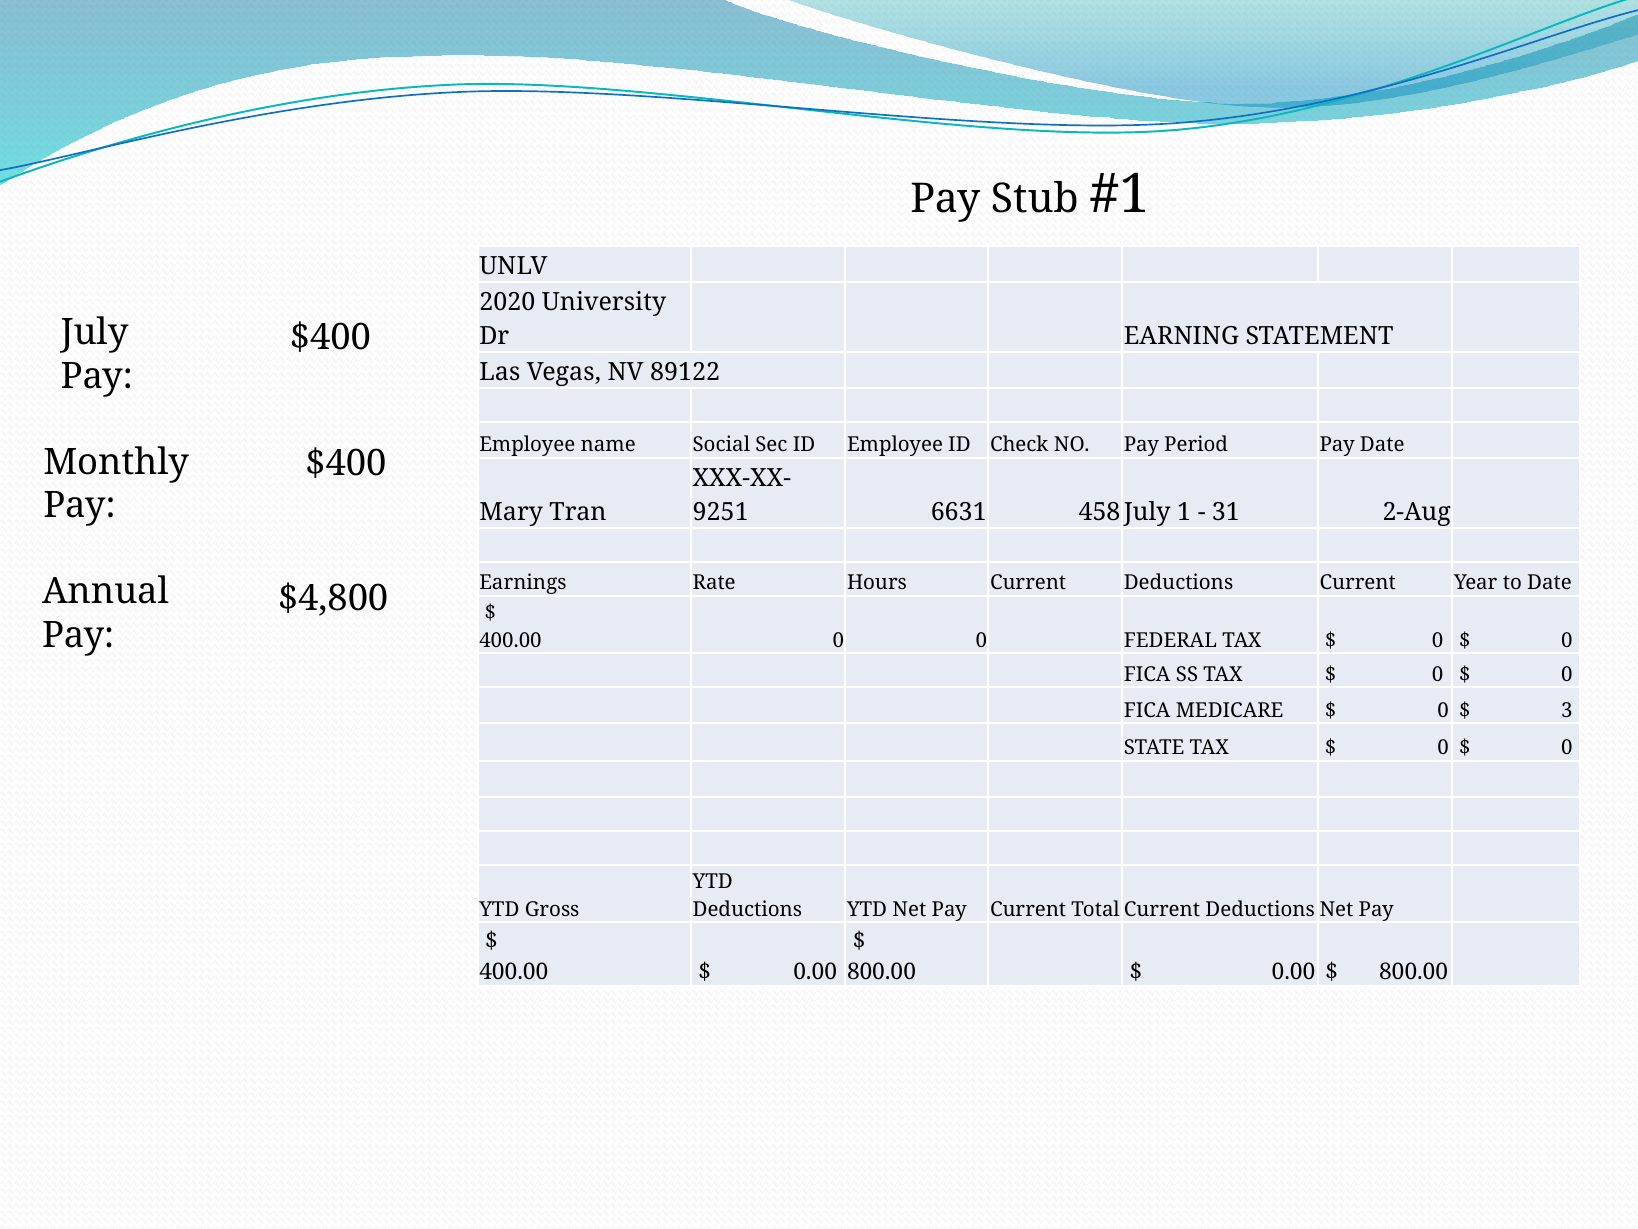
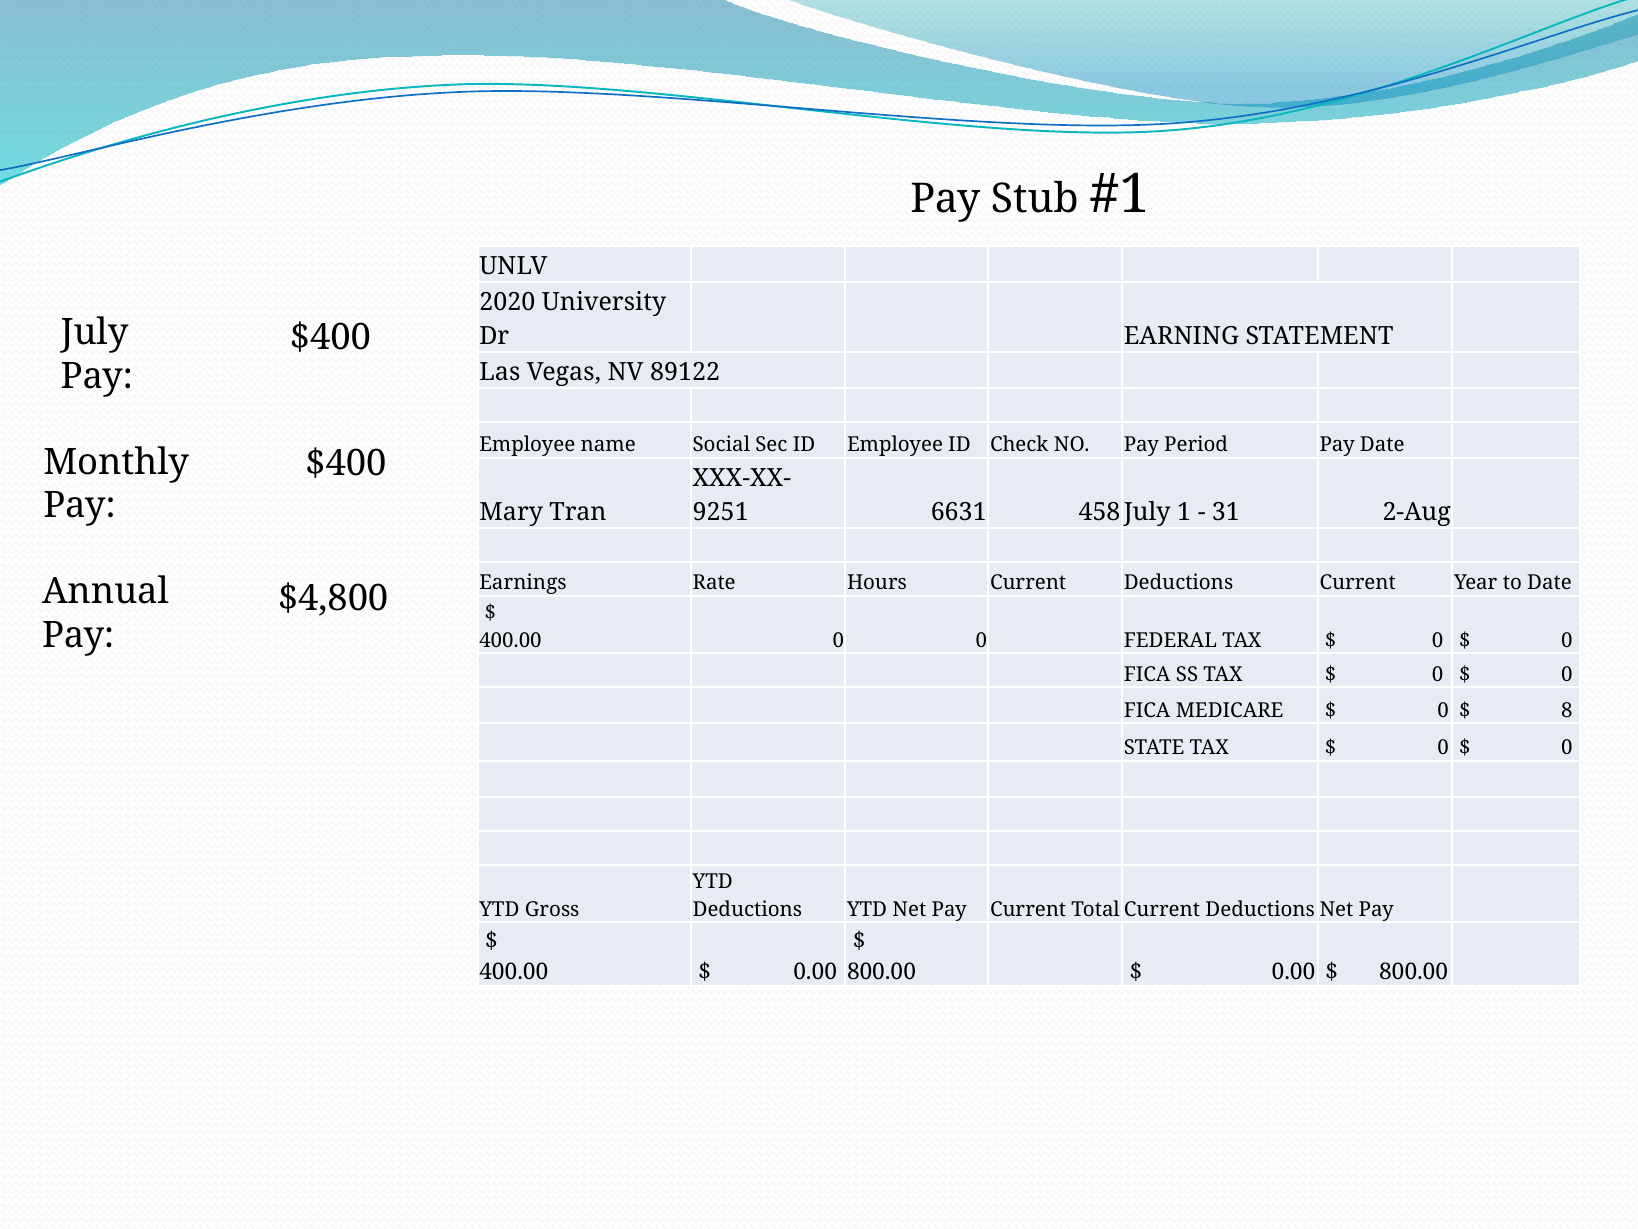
3: 3 -> 8 (1567, 710)
